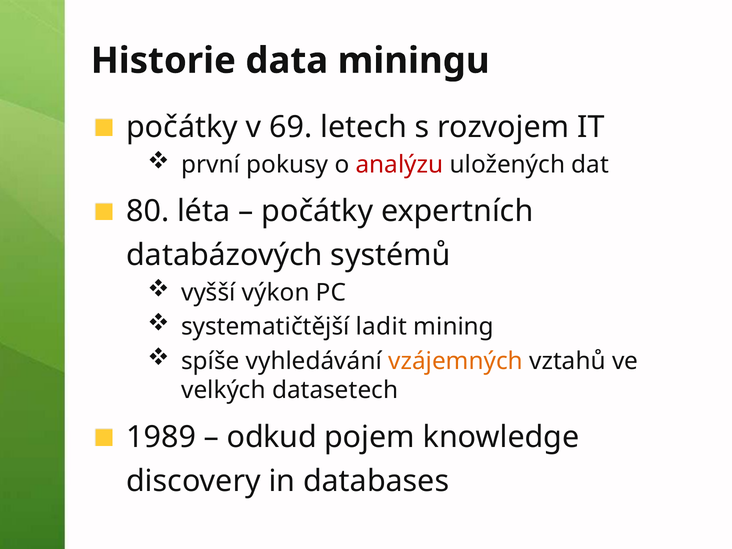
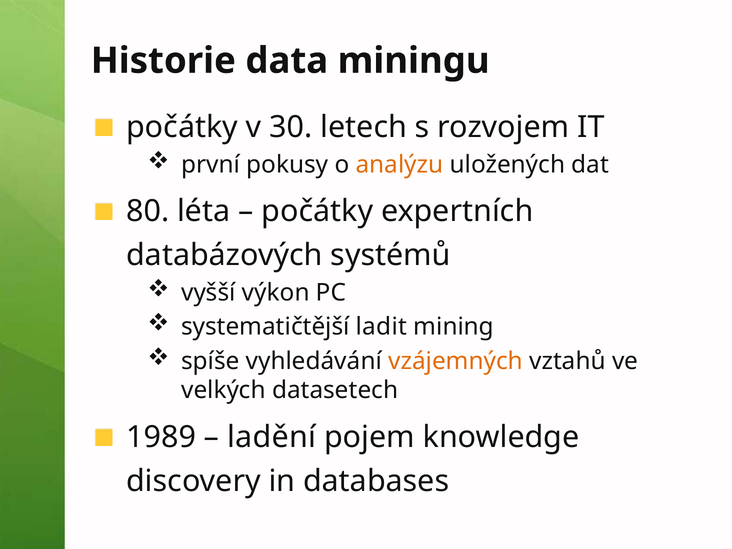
69: 69 -> 30 (291, 127)
analýzu colour: red -> orange (400, 165)
odkud: odkud -> ladění (272, 437)
